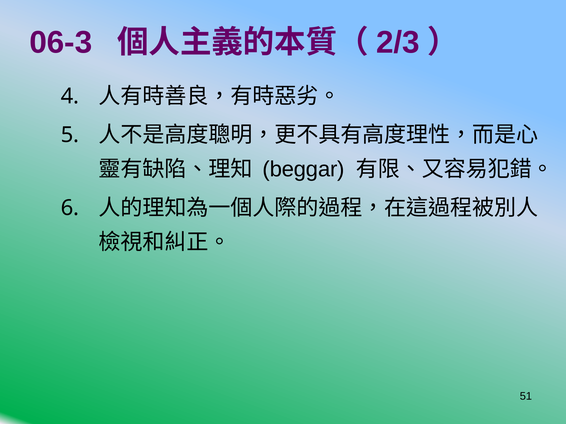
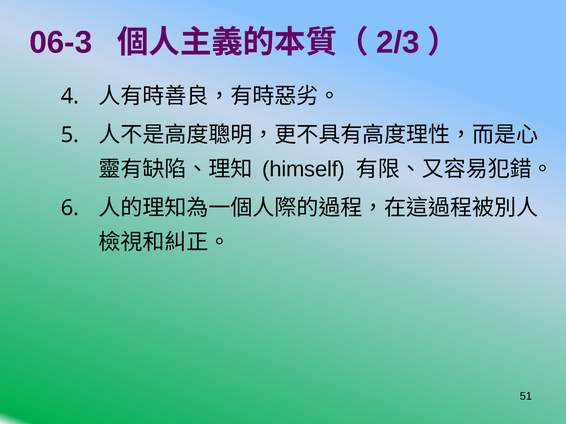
beggar: beggar -> himself (304, 169)
